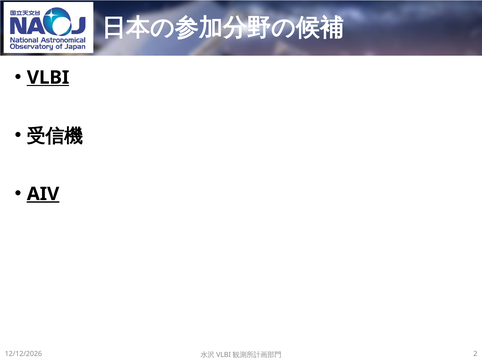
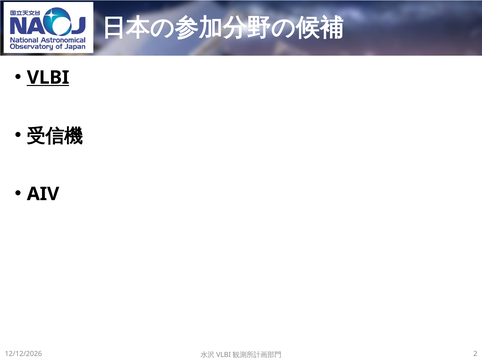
AIV underline: present -> none (43, 194)
